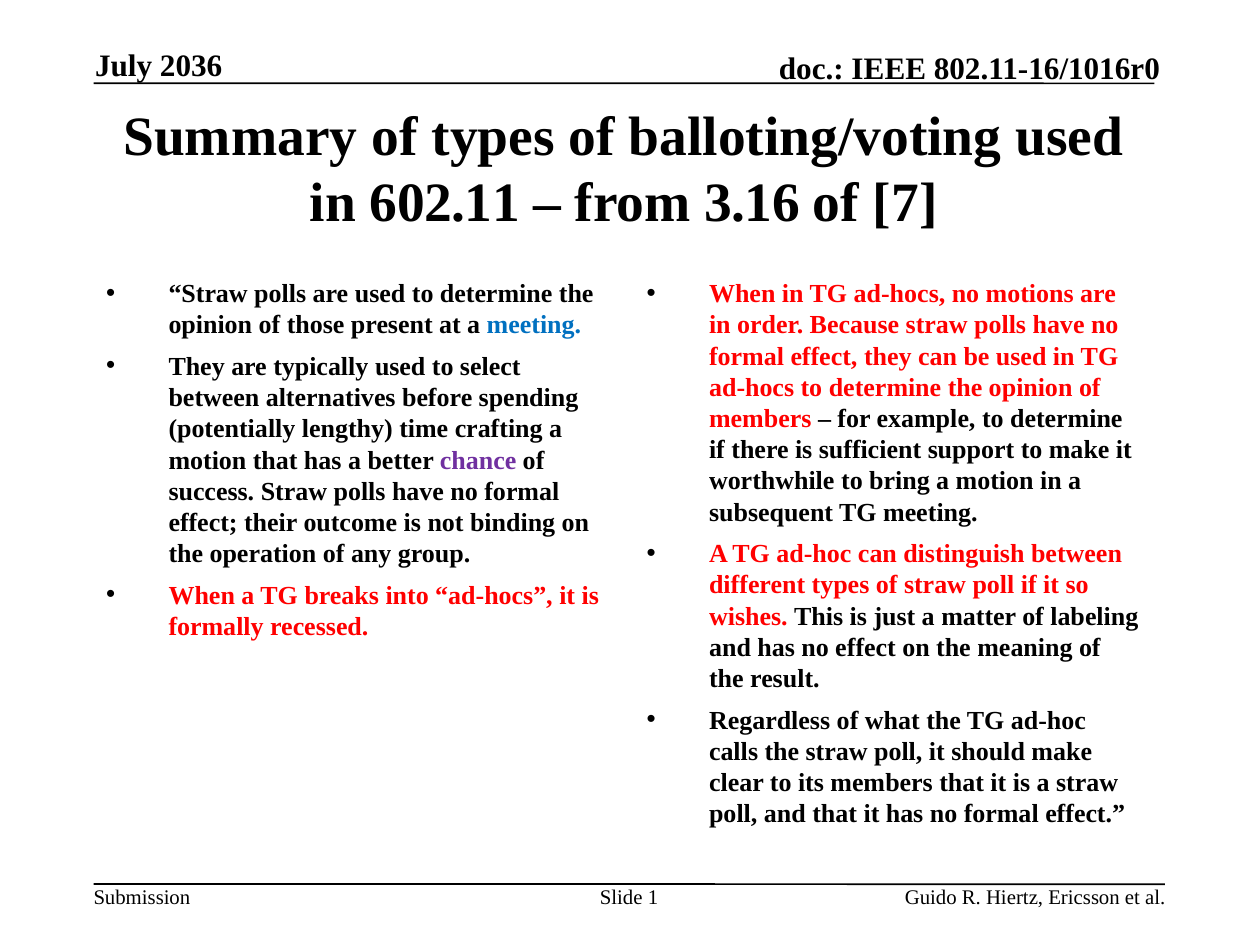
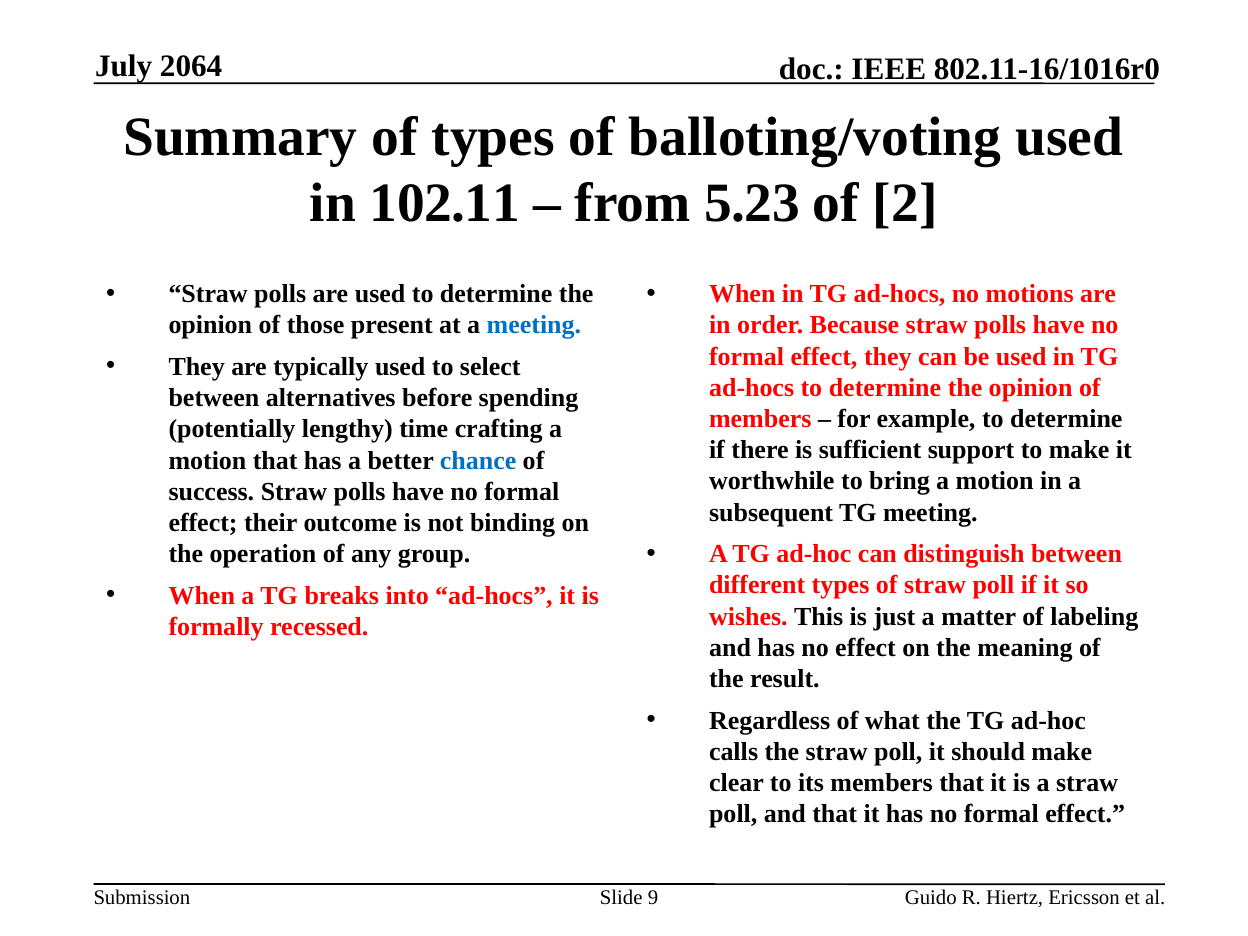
2036: 2036 -> 2064 (191, 66)
602.11: 602.11 -> 102.11 (445, 203)
3.16: 3.16 -> 5.23 (752, 203)
7: 7 -> 2 (905, 203)
chance colour: purple -> blue (478, 461)
1: 1 -> 9 (653, 898)
